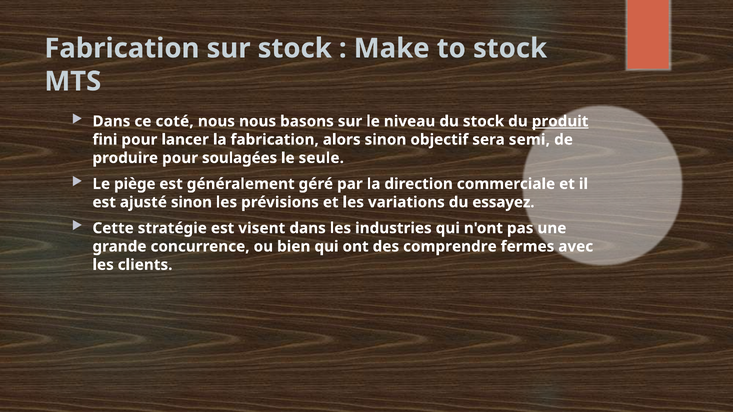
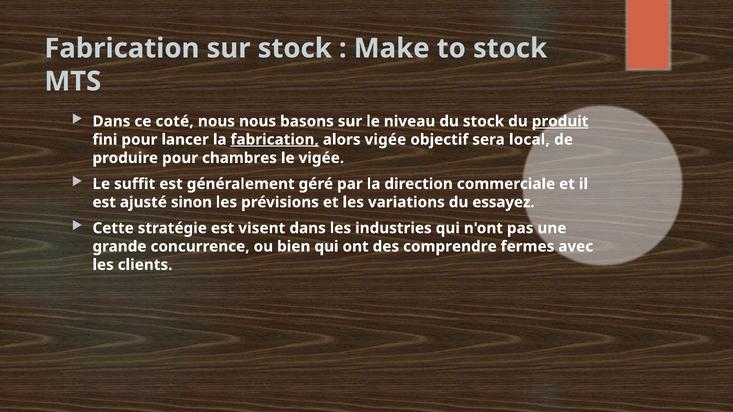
fabrication underline: none -> present (275, 140)
alors sinon: sinon -> vigée (385, 140)
semi: semi -> local (529, 140)
soulagées: soulagées -> chambres (240, 158)
le seule: seule -> vigée (321, 158)
piège: piège -> suffit (135, 184)
